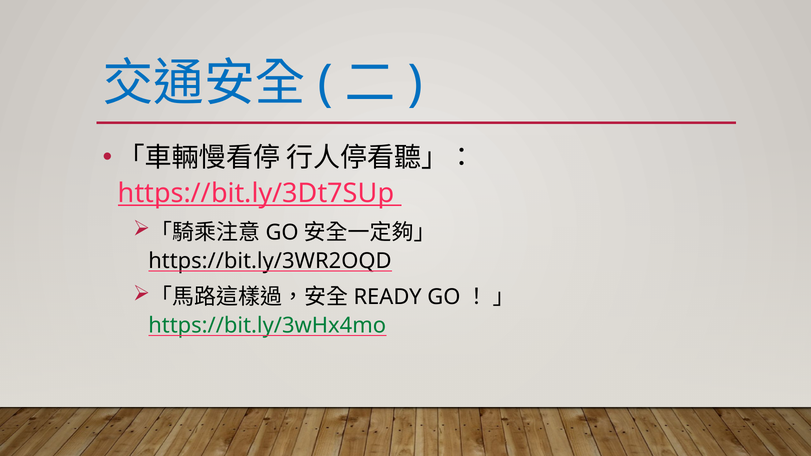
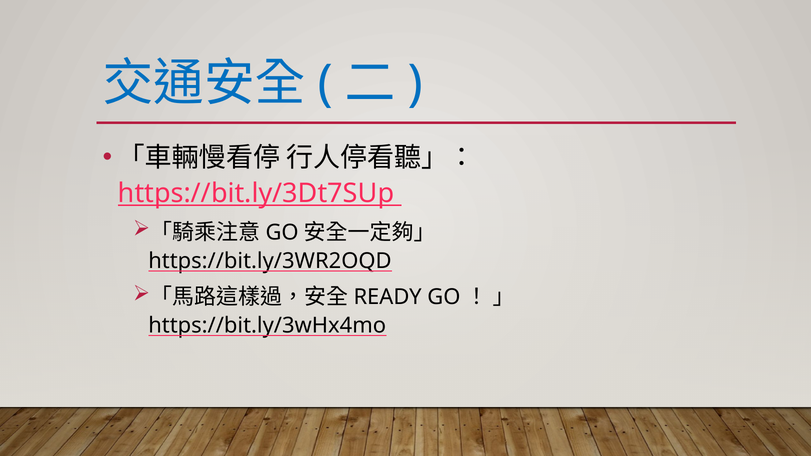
https://bit.ly/3wHx4mo colour: green -> black (267, 326)
